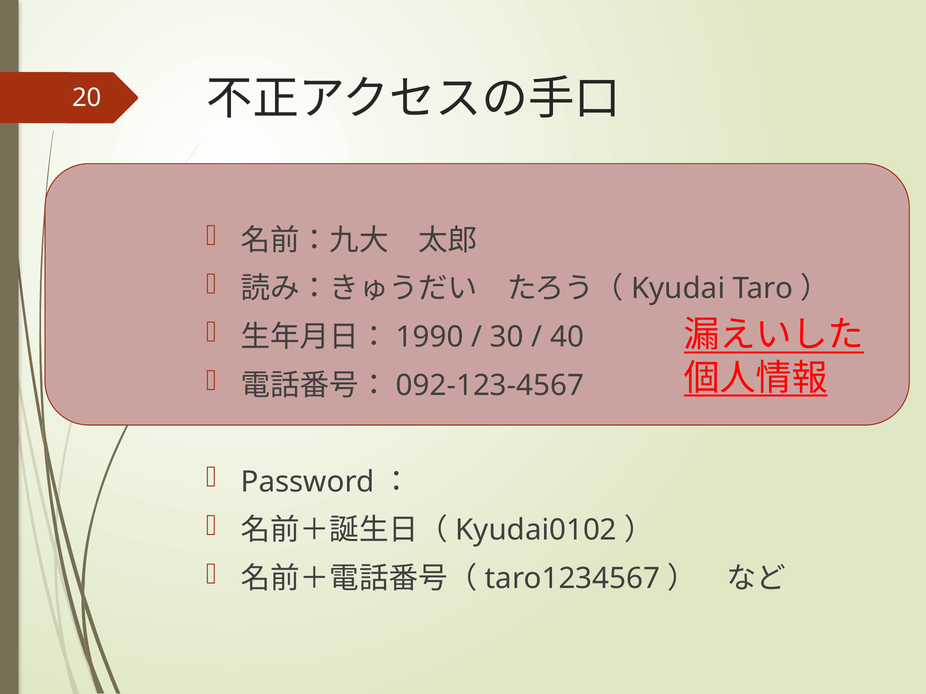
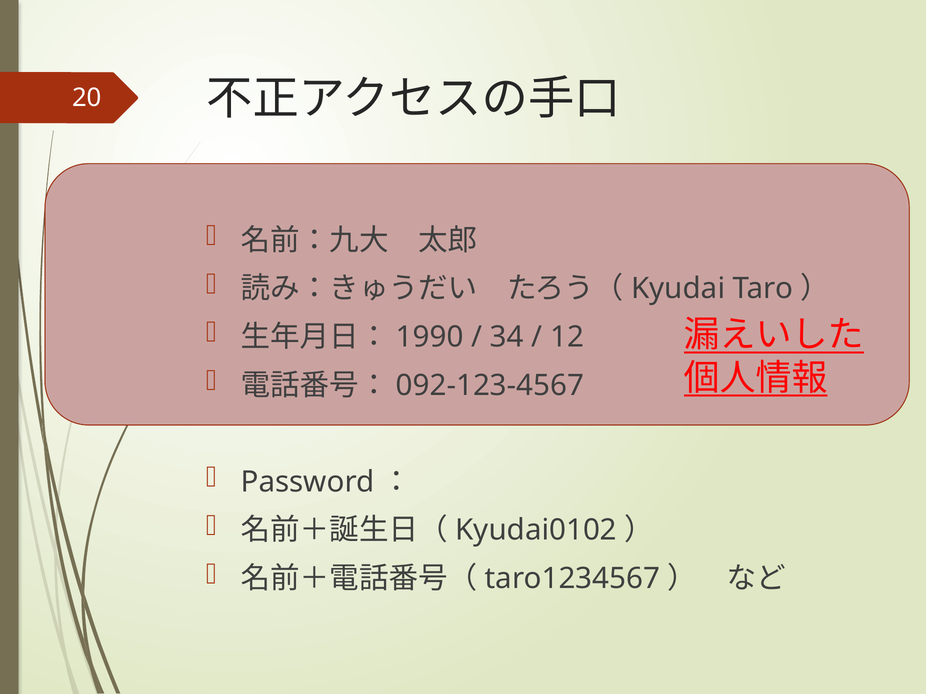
30: 30 -> 34 (507, 337)
40: 40 -> 12 (567, 337)
